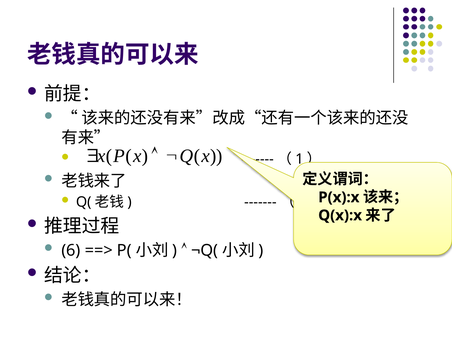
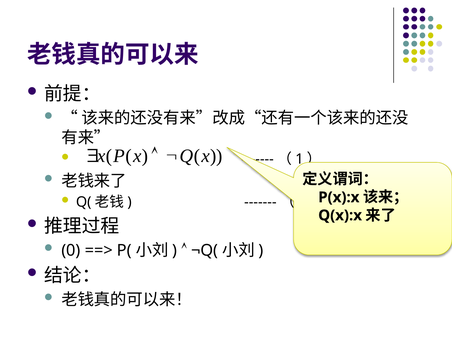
6: 6 -> 0 (71, 250)
